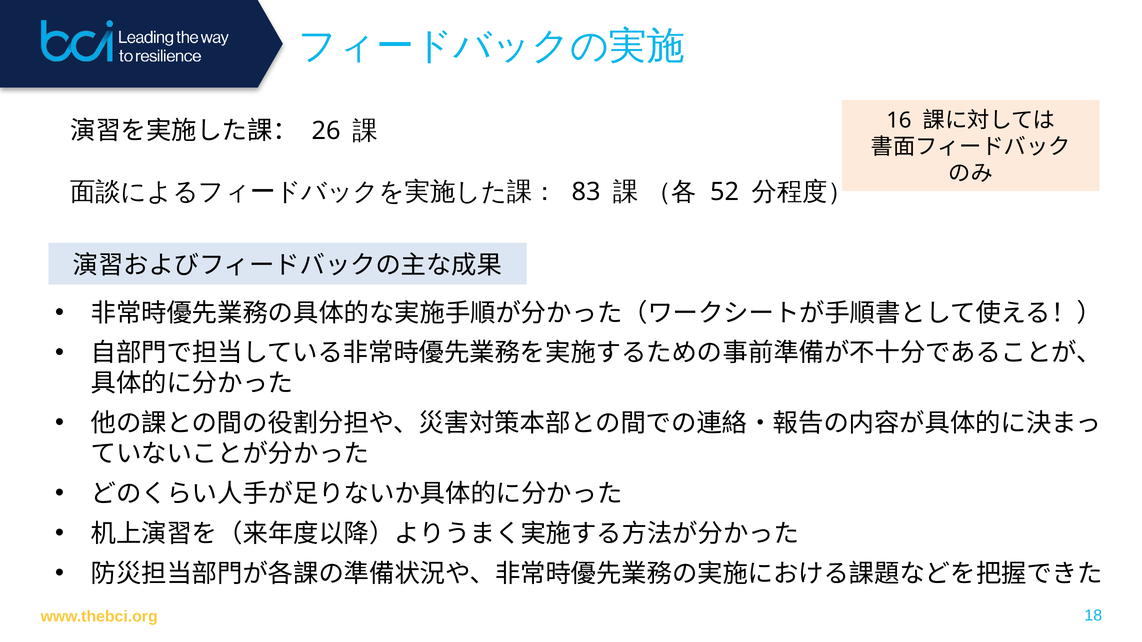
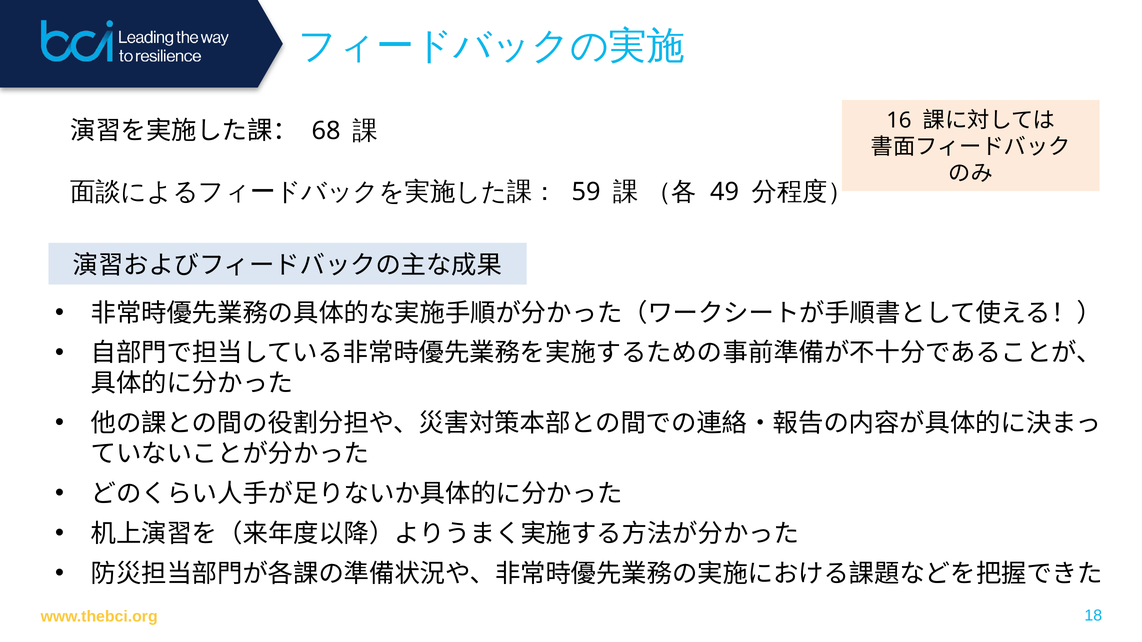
26: 26 -> 68 (326, 131)
83: 83 -> 59 (586, 192)
52: 52 -> 49 (725, 192)
